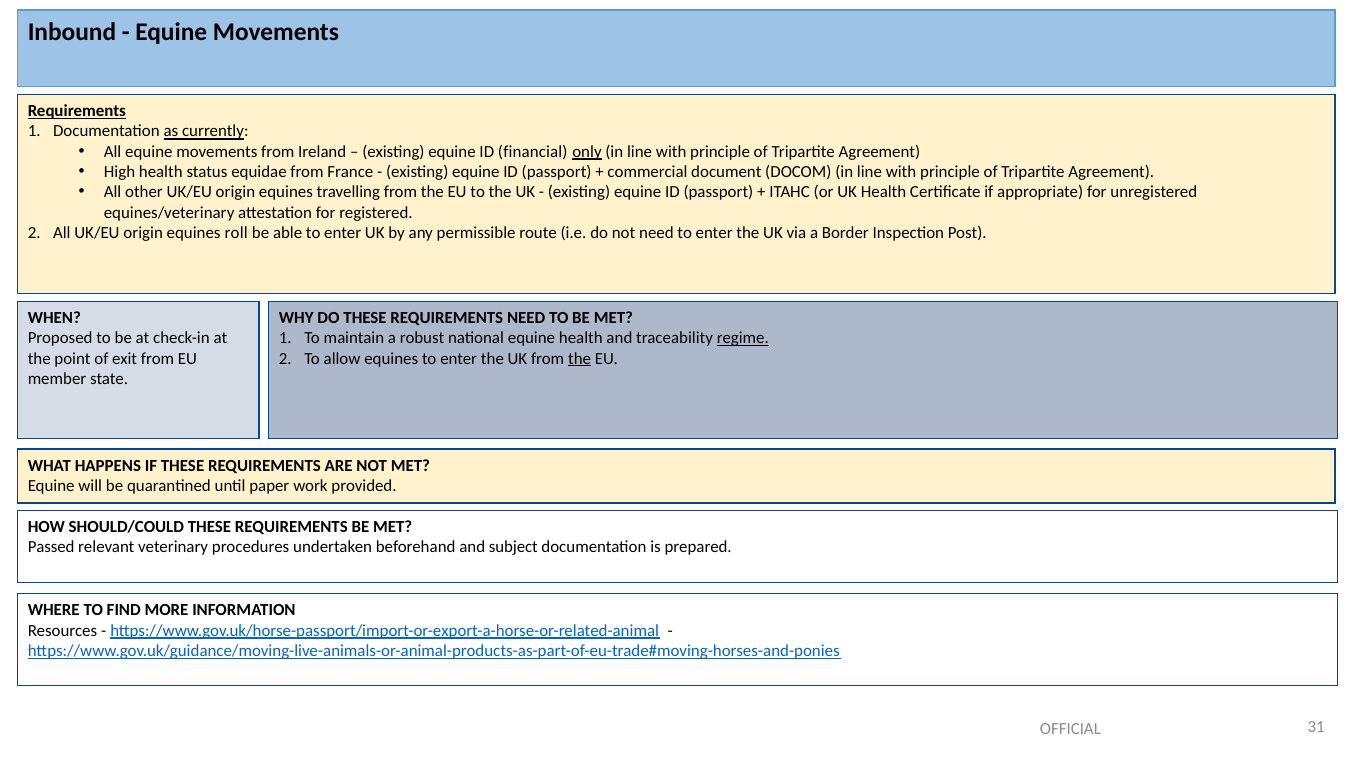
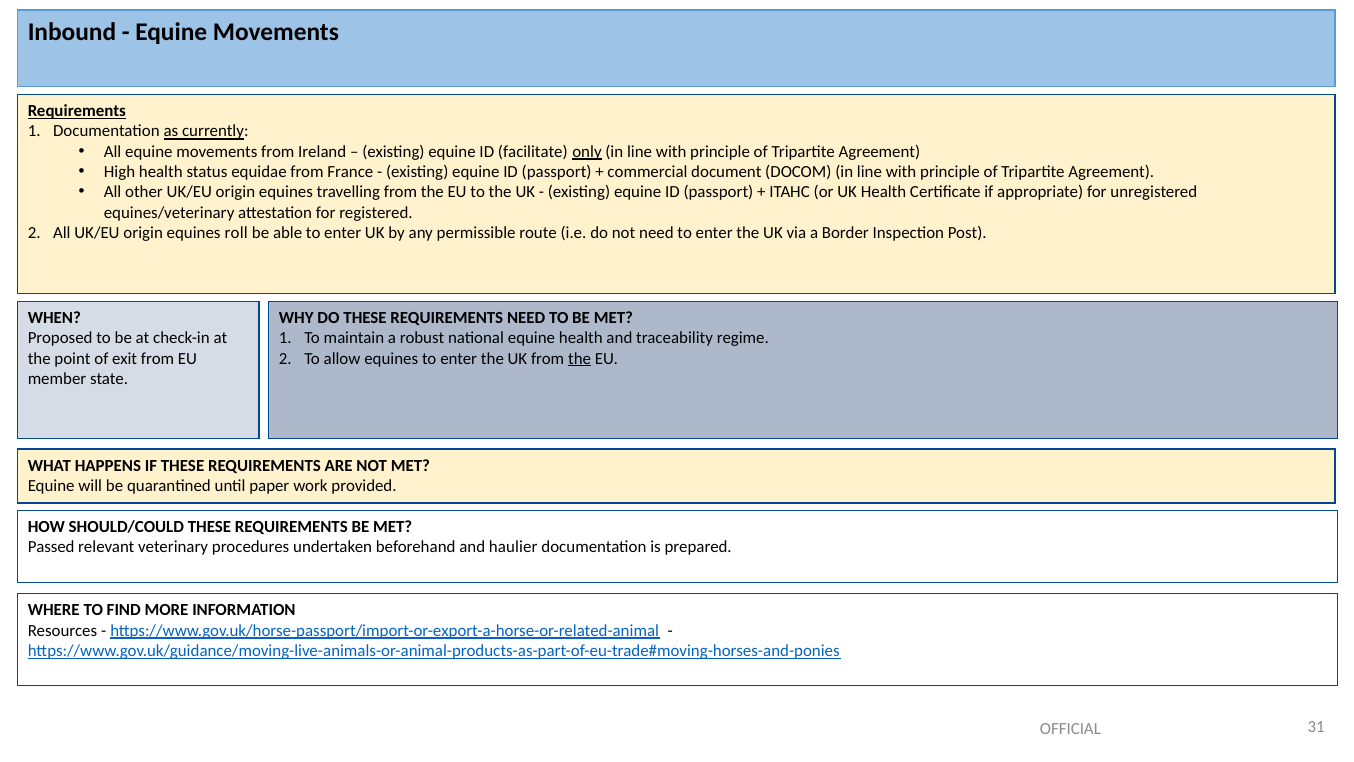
financial: financial -> facilitate (533, 152)
regime underline: present -> none (743, 338)
subject: subject -> haulier (513, 547)
